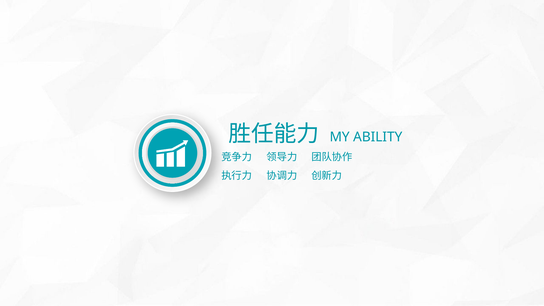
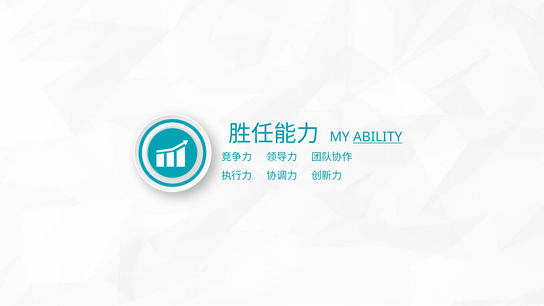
ABILITY underline: none -> present (378, 137)
